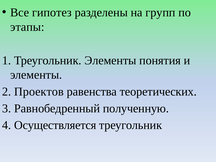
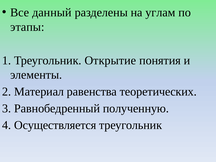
гипотез: гипотез -> данный (52, 12)
групп: групп -> углам (160, 12)
Треугольник Элементы: Элементы -> Открытие (110, 60)
Проектов: Проектов -> Материал (39, 92)
